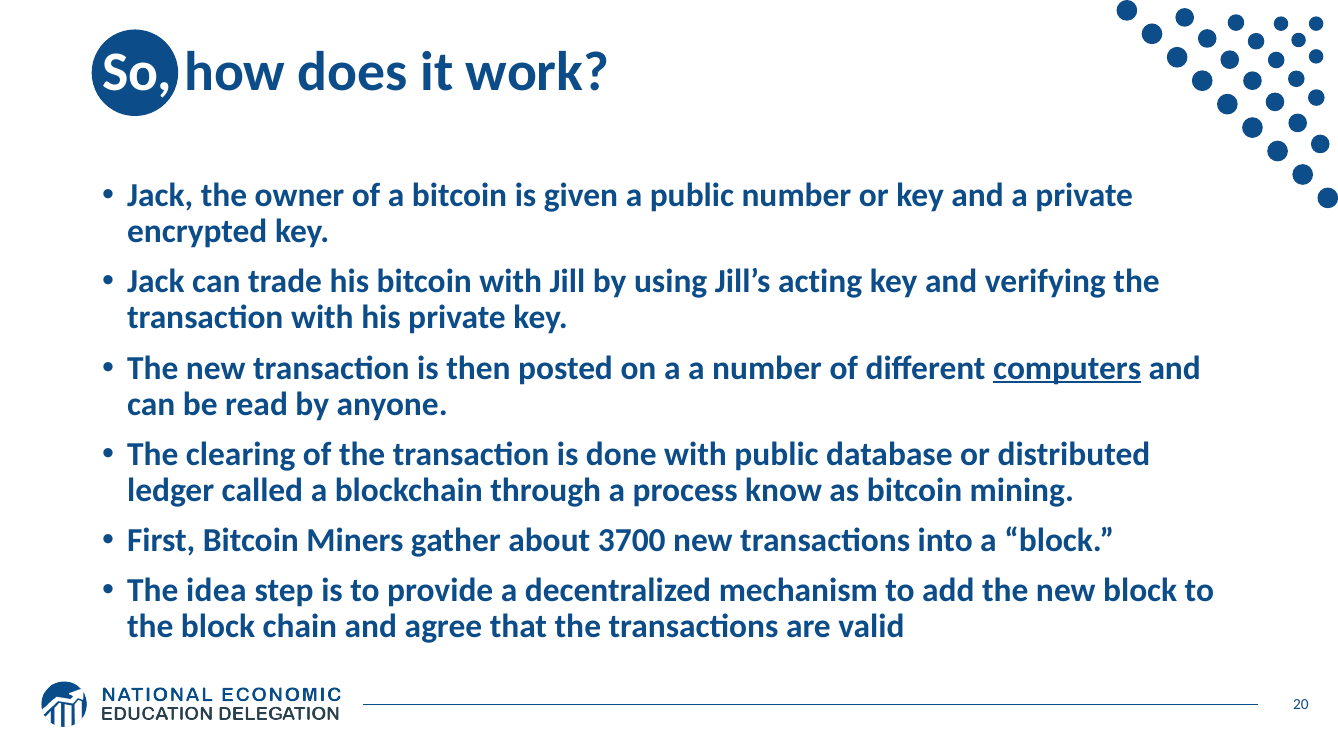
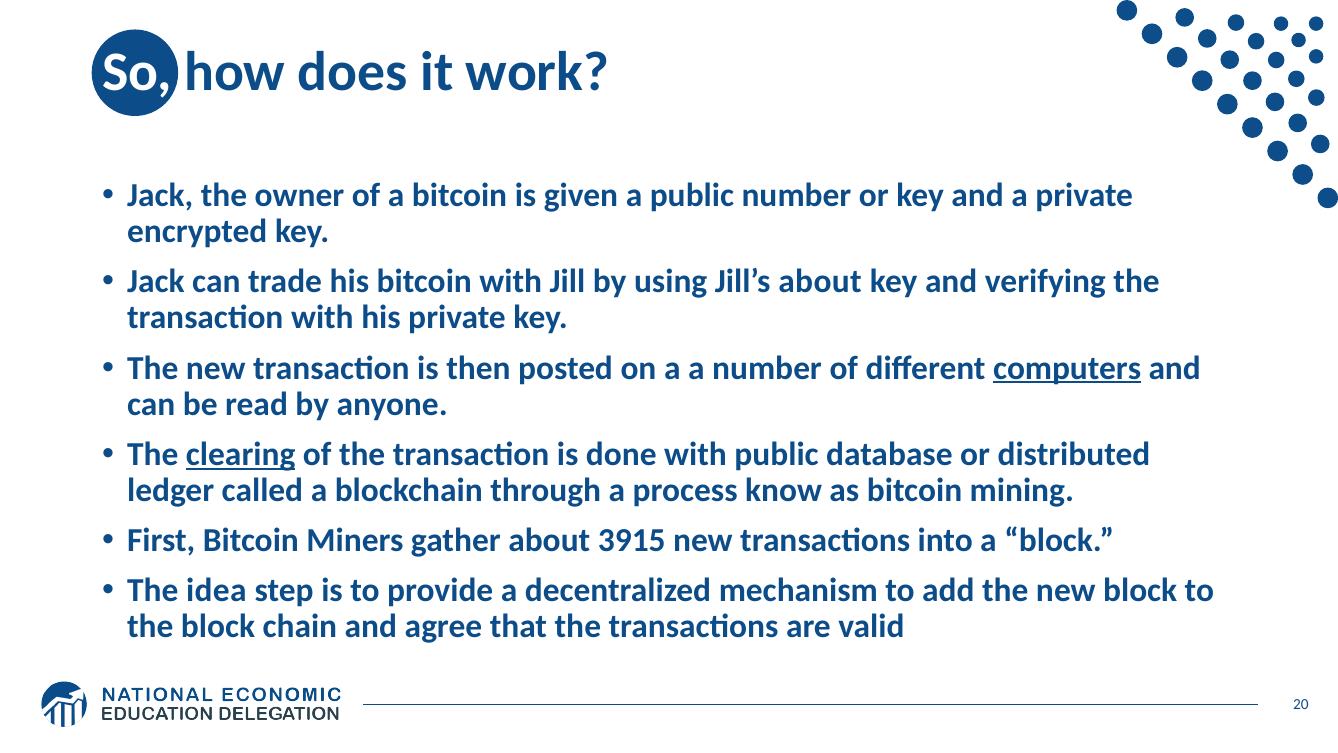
Jill’s acting: acting -> about (820, 282)
clearing underline: none -> present (241, 454)
3700: 3700 -> 3915 (632, 540)
